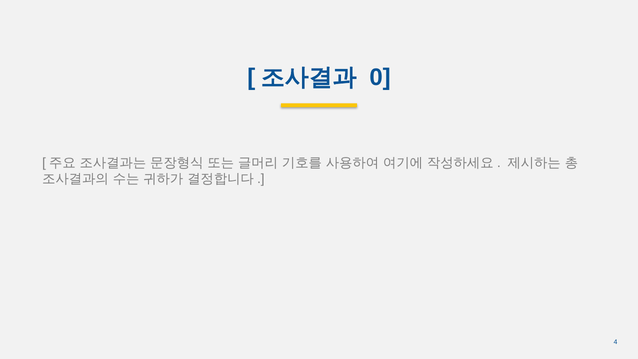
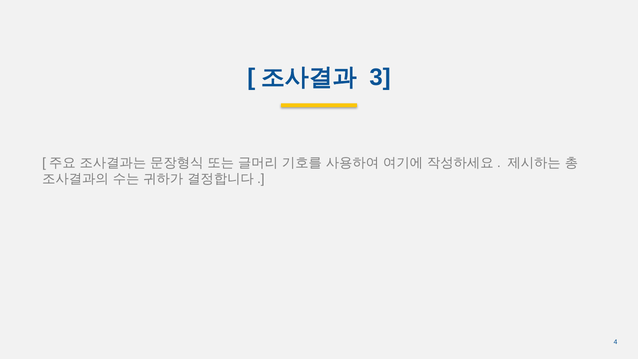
0: 0 -> 3 (380, 77)
